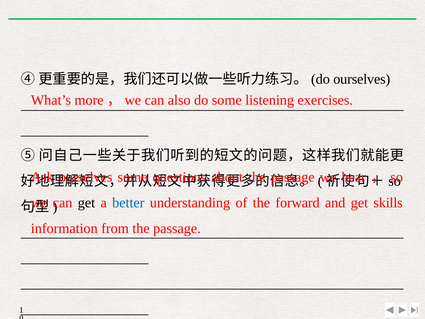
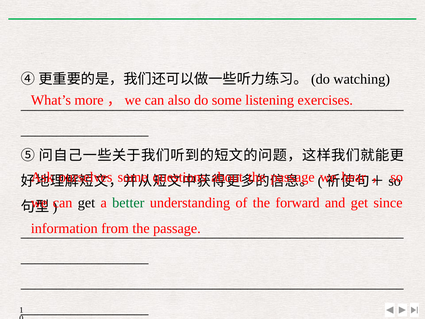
ourselves: ourselves -> watching (362, 79)
better colour: blue -> green (128, 203)
skills: skills -> since (388, 203)
